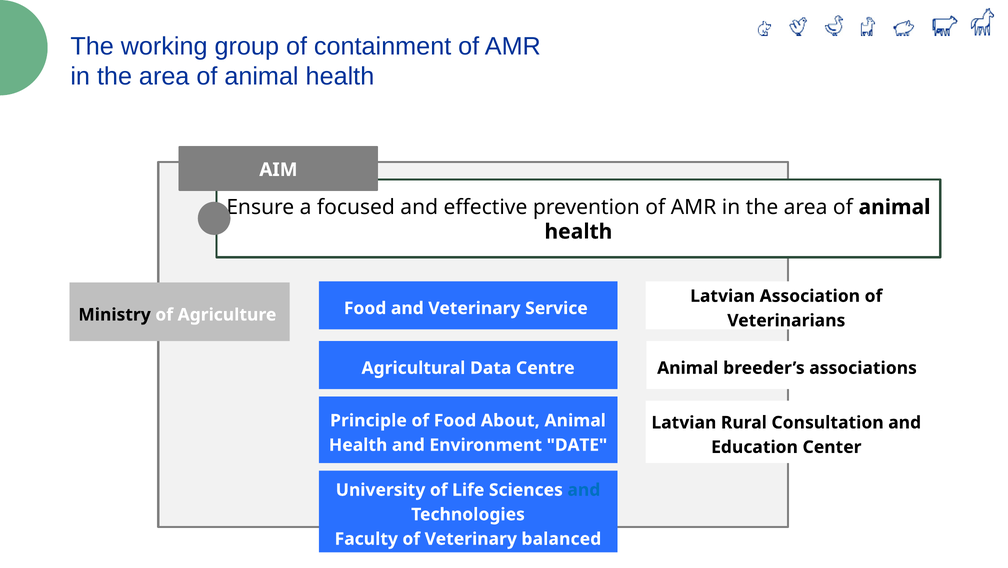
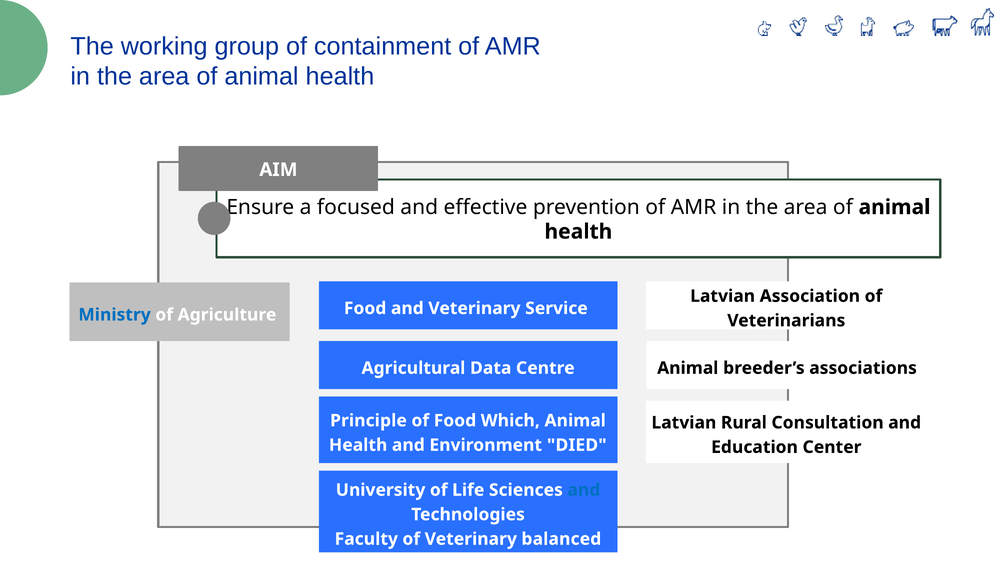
Ministry colour: black -> blue (115, 315)
About: About -> Which (510, 421)
DATE: DATE -> DIED (577, 445)
